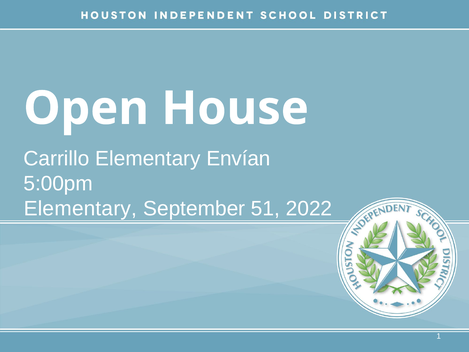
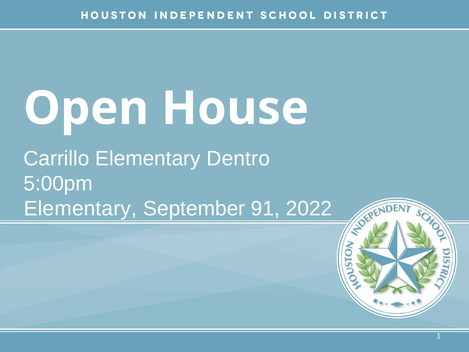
Envían: Envían -> Dentro (238, 159)
51: 51 -> 91 (265, 209)
